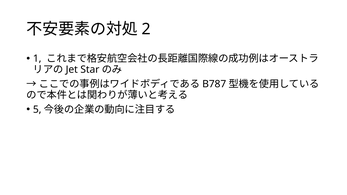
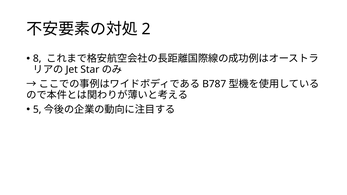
1: 1 -> 8 (37, 59)
